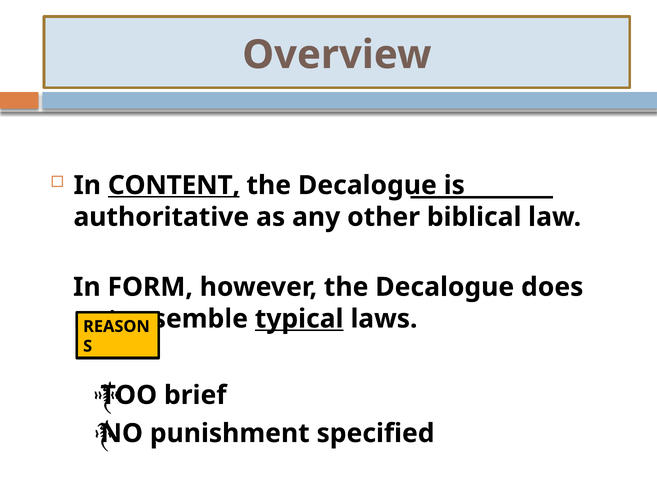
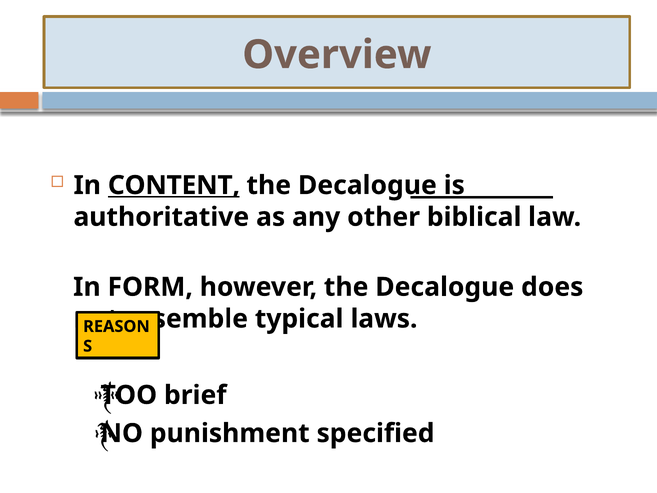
typical underline: present -> none (299, 319)
